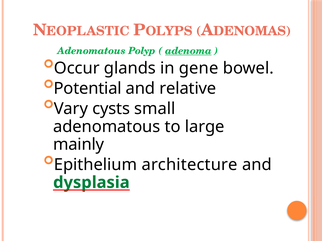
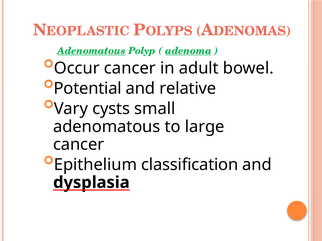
Adenomatous underline: none -> present (91, 51)
Occur glands: glands -> cancer (130, 68)
gene: gene -> adult (199, 68)
mainly: mainly -> cancer (79, 145)
architecture: architecture -> classification (190, 165)
dysplasia colour: green -> black (91, 183)
